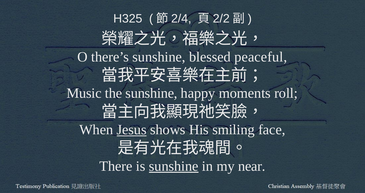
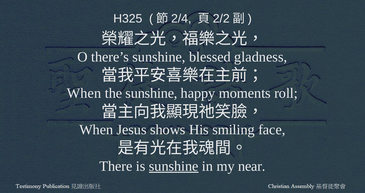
peaceful: peaceful -> gladness (261, 57)
Music: Music -> When (84, 94)
Jesus underline: present -> none (132, 130)
